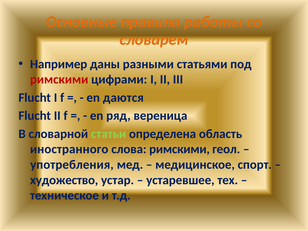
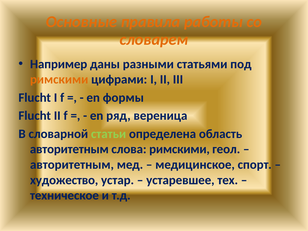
римскими colour: red -> orange (59, 79)
даются: даются -> формы (123, 98)
иностранного: иностранного -> авторитетным (69, 149)
употребления: употребления -> авторитетным (72, 165)
